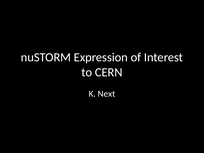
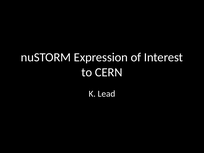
Next: Next -> Lead (106, 94)
